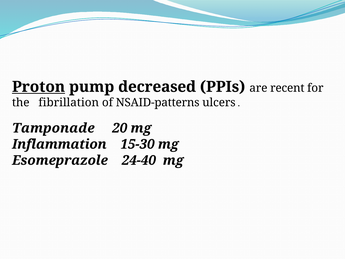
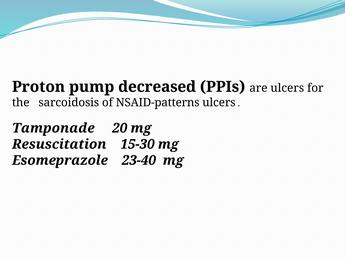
Proton underline: present -> none (39, 87)
are recent: recent -> ulcers (287, 88)
fibrillation: fibrillation -> sarcoidosis (69, 103)
Inflammation: Inflammation -> Resuscitation (59, 144)
24-40: 24-40 -> 23-40 (139, 160)
